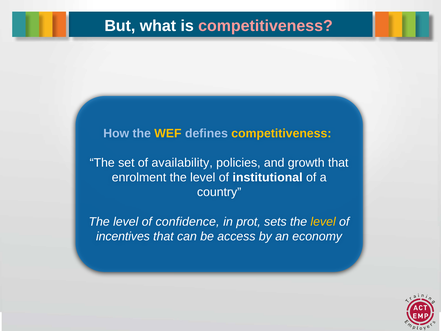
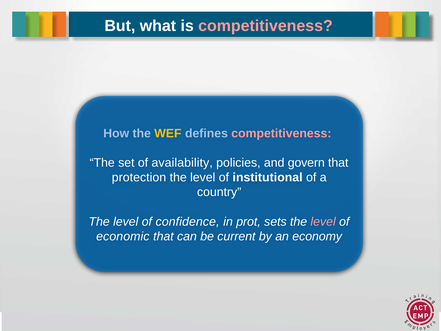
competitiveness colour: yellow -> pink (281, 133)
growth: growth -> govern (306, 163)
enrolment: enrolment -> protection (139, 177)
level colour: yellow -> pink (323, 221)
incentives: incentives -> economic (123, 236)
access: access -> current (236, 236)
